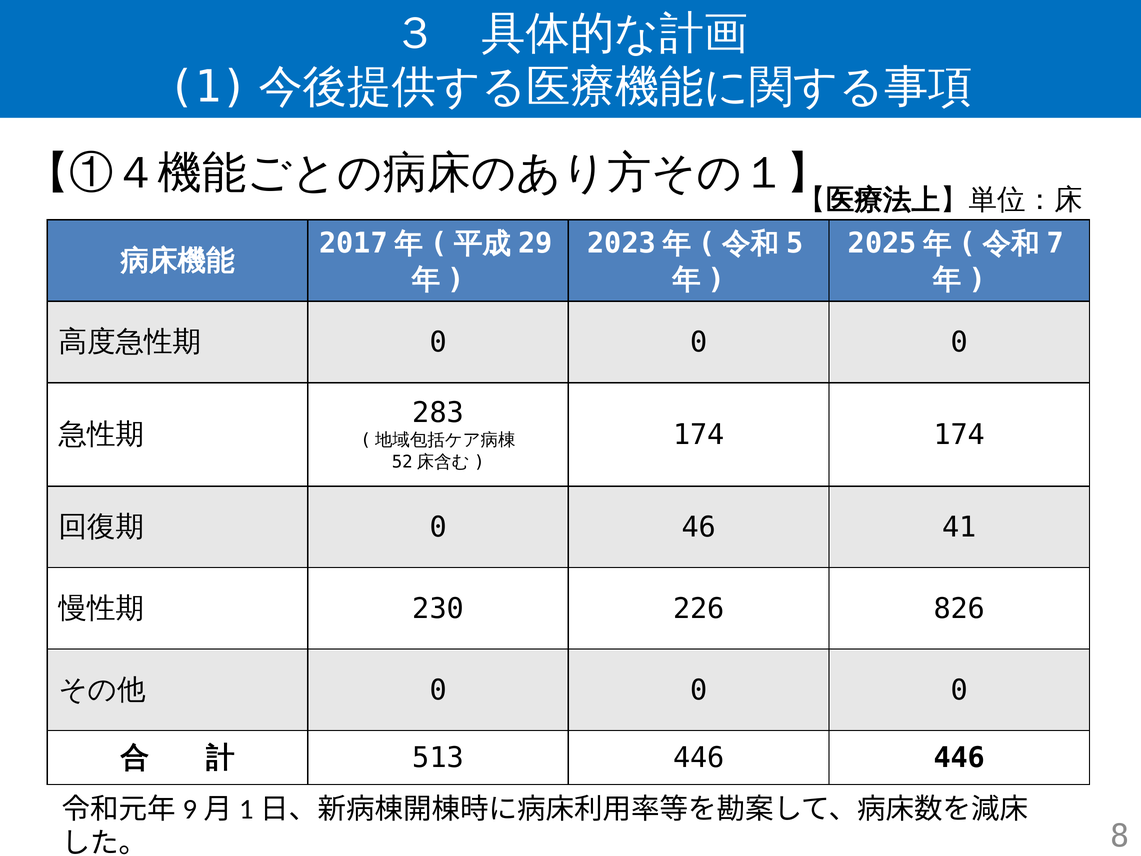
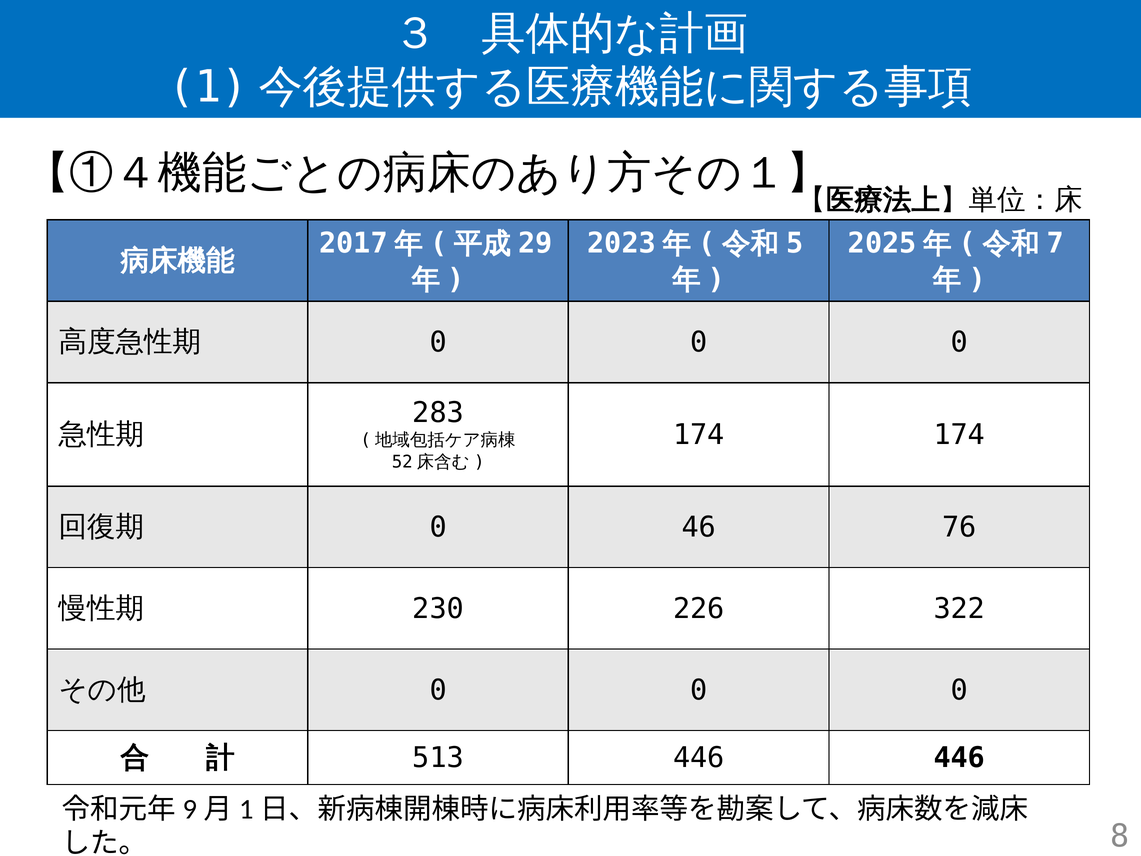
41: 41 -> 76 (959, 527)
826: 826 -> 322 (959, 609)
